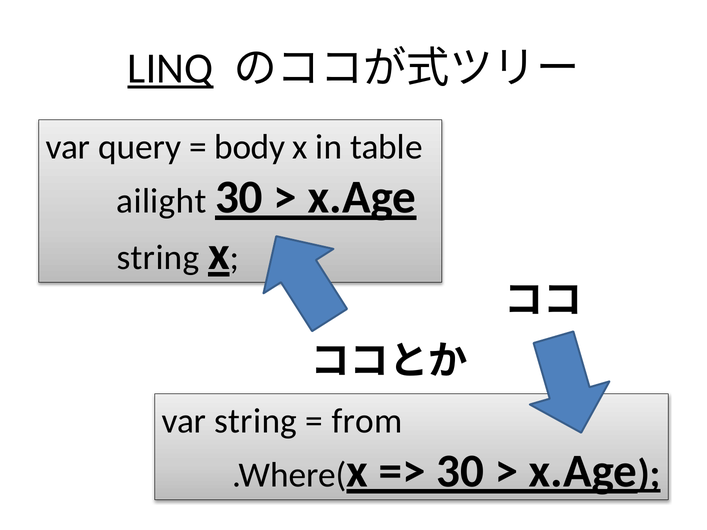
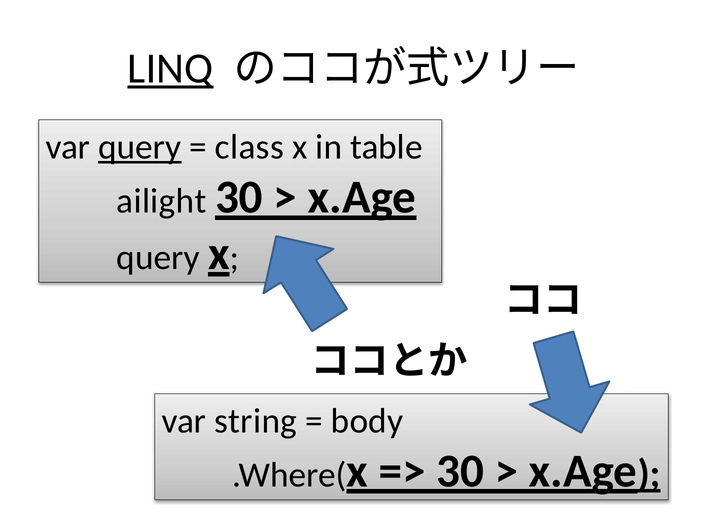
query underline: none -> present (140, 147)
body: body -> class (249, 147)
string: string -> query (158, 258)
from: from -> body (367, 421)
